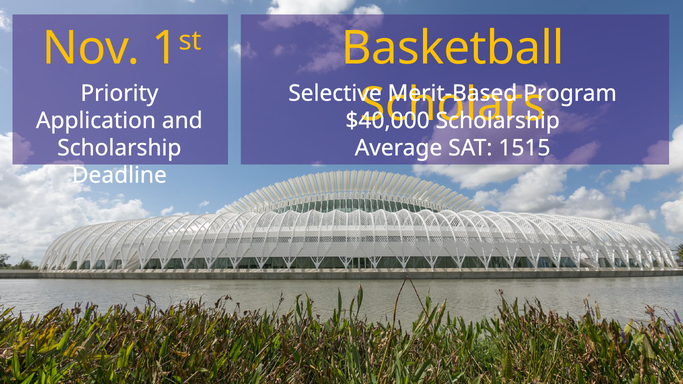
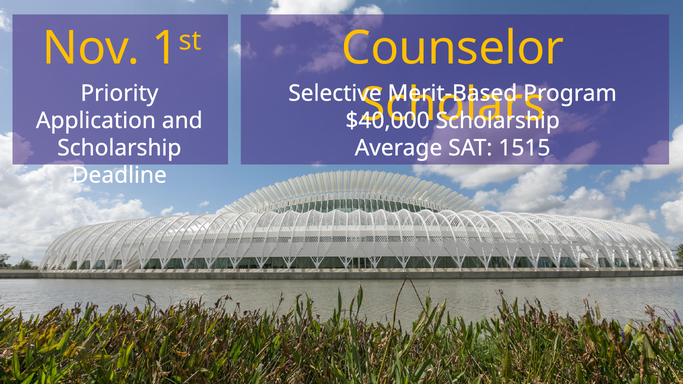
Basketball: Basketball -> Counselor (453, 48)
